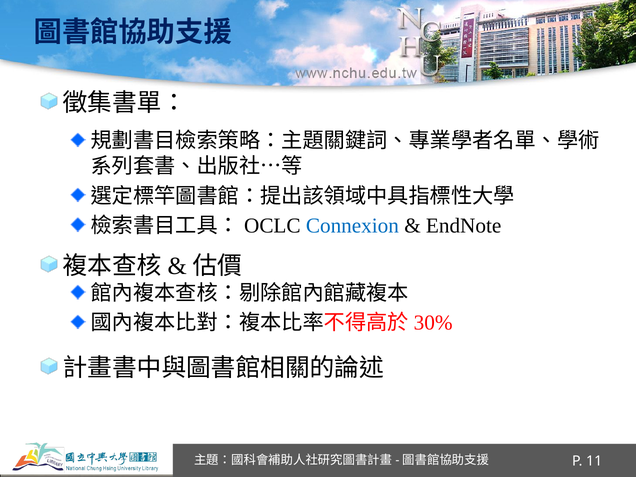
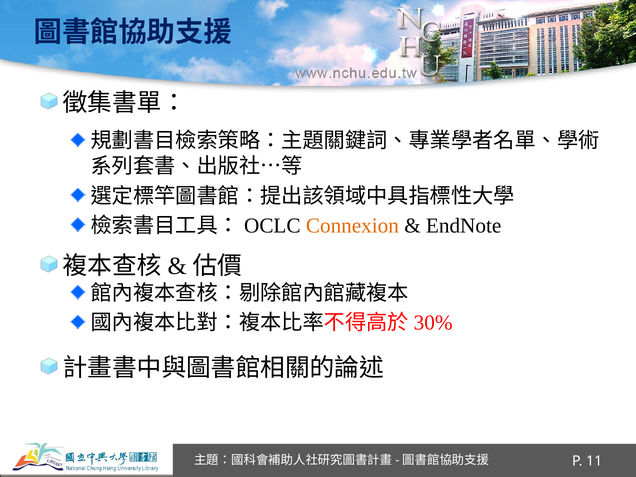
Connexion colour: blue -> orange (352, 226)
